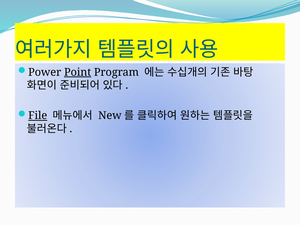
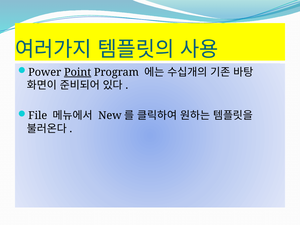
File underline: present -> none (38, 116)
